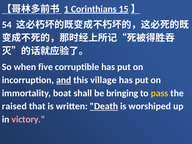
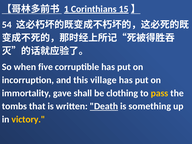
and underline: present -> none (64, 80)
boat: boat -> gave (62, 93)
bringing: bringing -> clothing (122, 93)
raised: raised -> tombs (14, 106)
worshiped: worshiped -> something (150, 106)
victory colour: pink -> yellow (28, 119)
